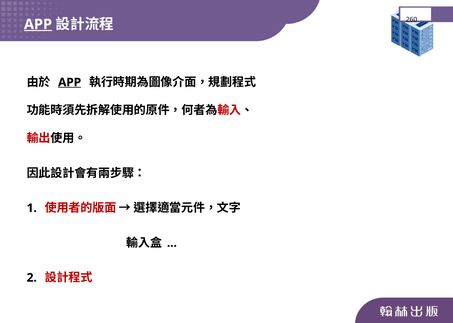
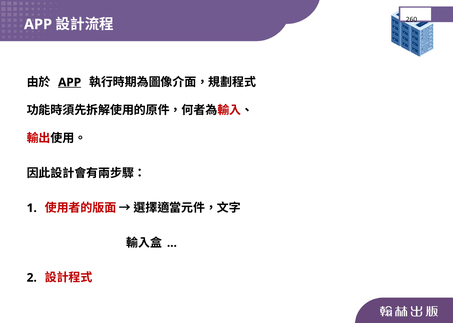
APP underline: present -> none (38, 24)
